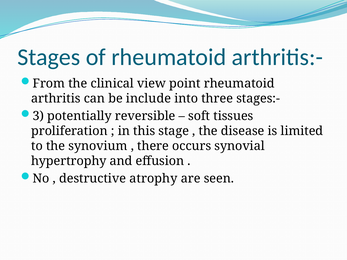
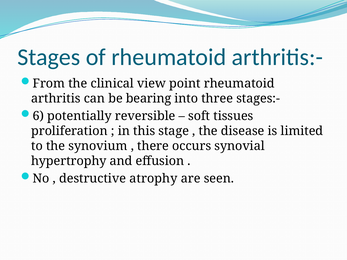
include: include -> bearing (149, 99)
3: 3 -> 6 (38, 116)
